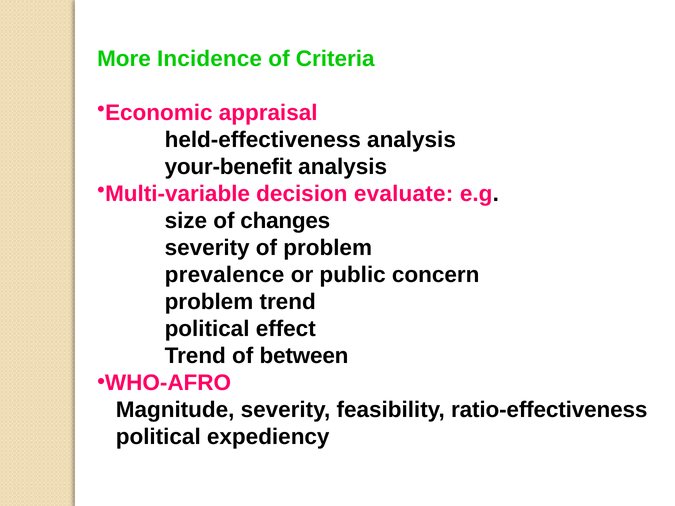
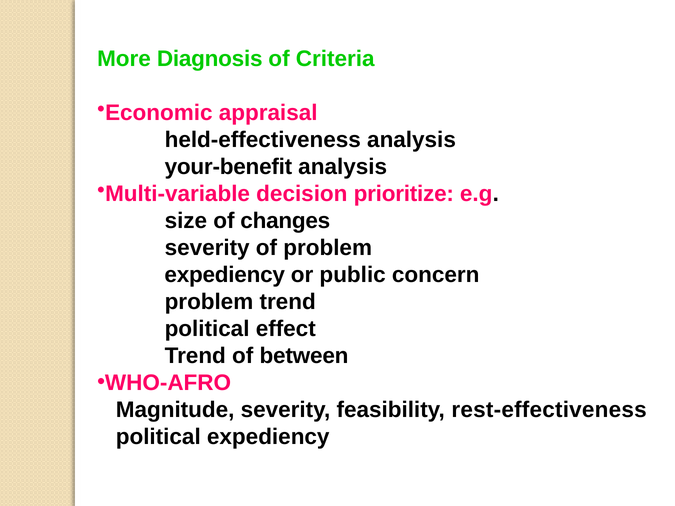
Incidence: Incidence -> Diagnosis (210, 59)
evaluate: evaluate -> prioritize (404, 194)
prevalence: prevalence -> expediency (225, 275)
ratio-effectiveness: ratio-effectiveness -> rest-effectiveness (549, 410)
